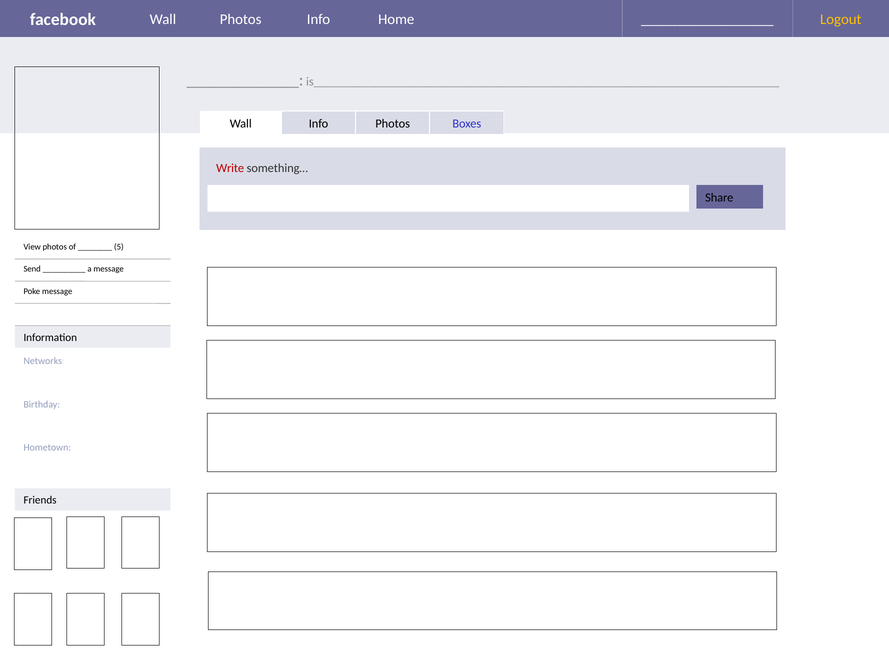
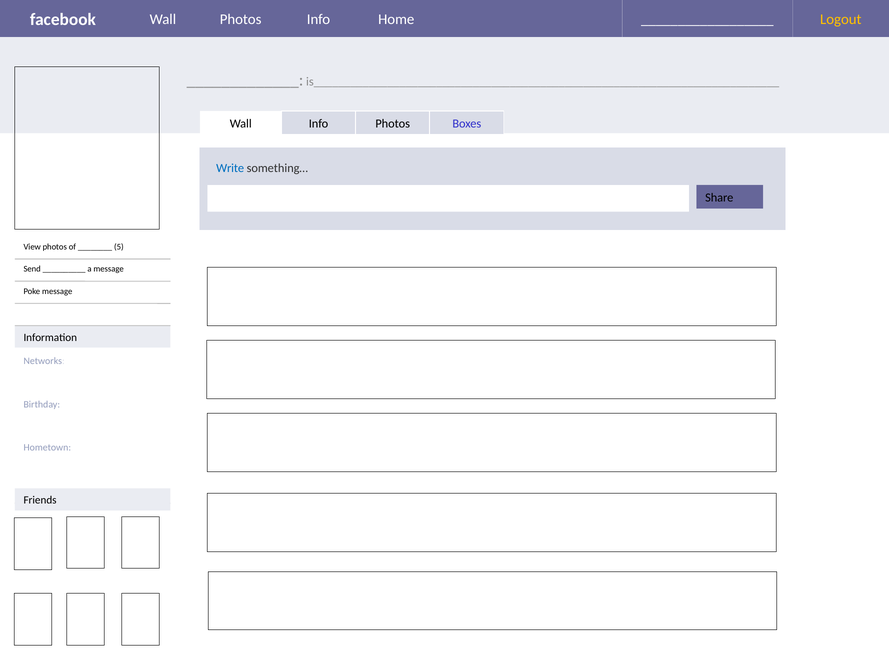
Write colour: red -> blue (230, 168)
